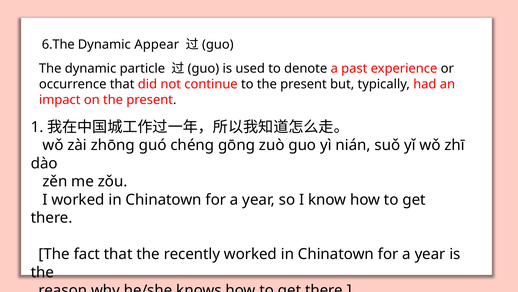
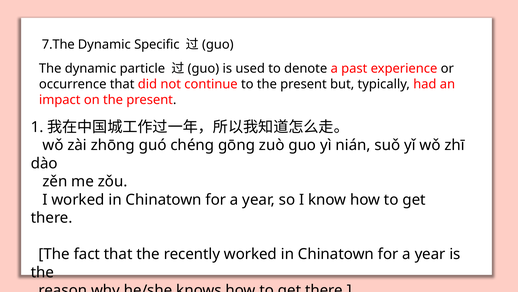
6.The: 6.The -> 7.The (58, 45)
Appear: Appear -> Specific (157, 45)
